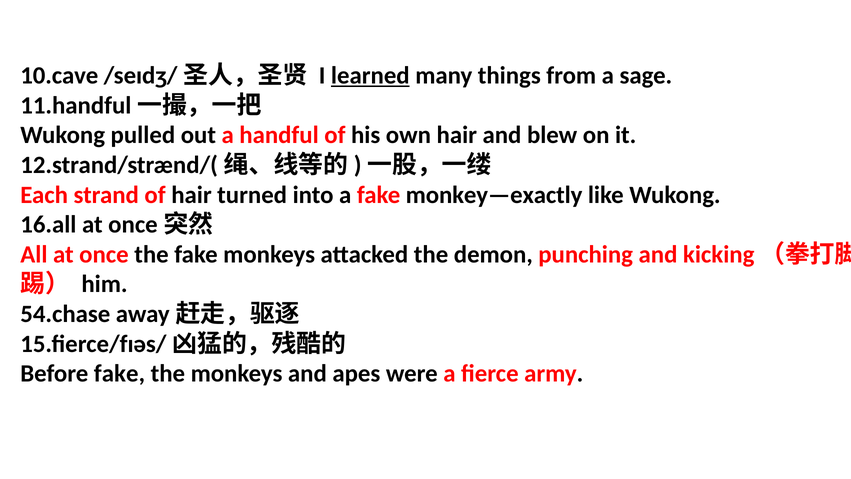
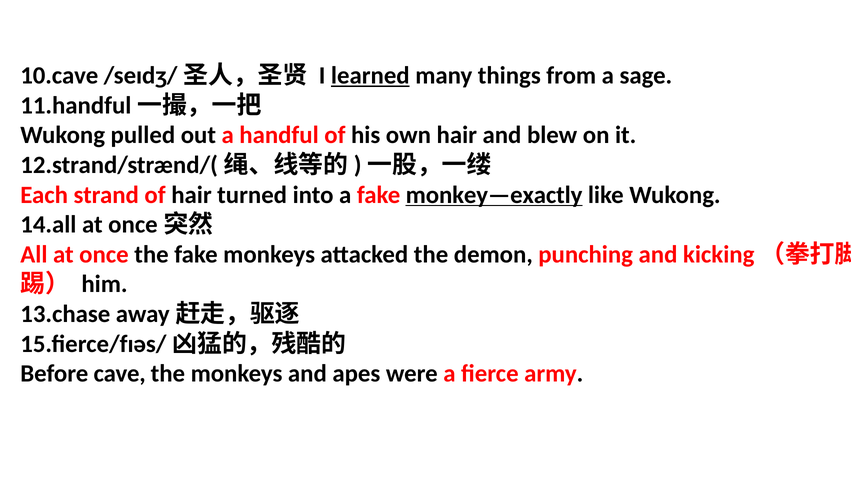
monkey—exactly underline: none -> present (494, 195)
16.all: 16.all -> 14.all (48, 224)
54.chase: 54.chase -> 13.chase (65, 314)
Before fake: fake -> cave (120, 373)
